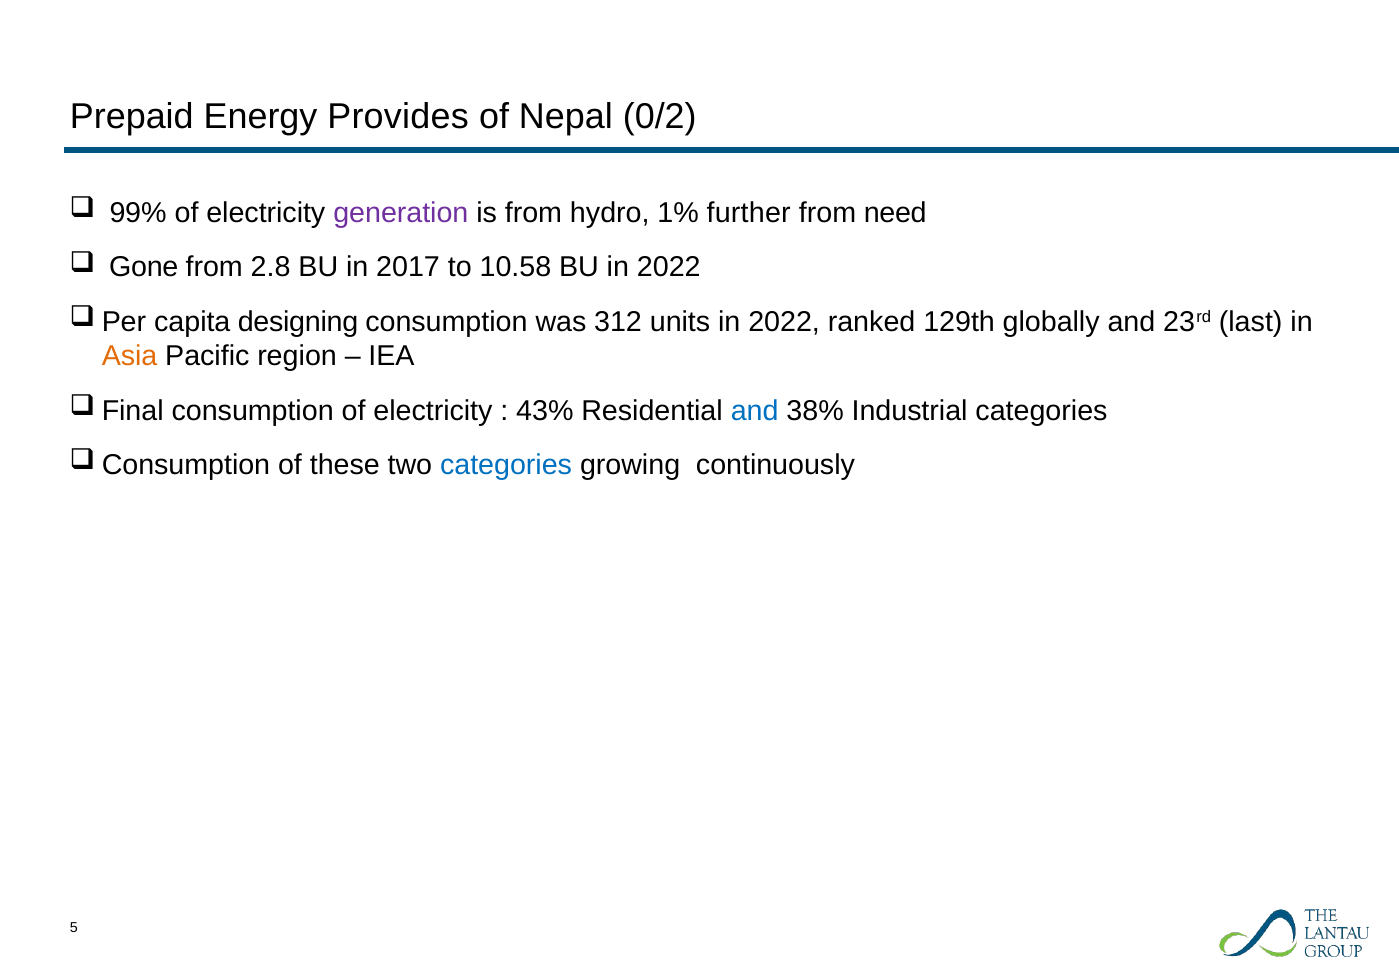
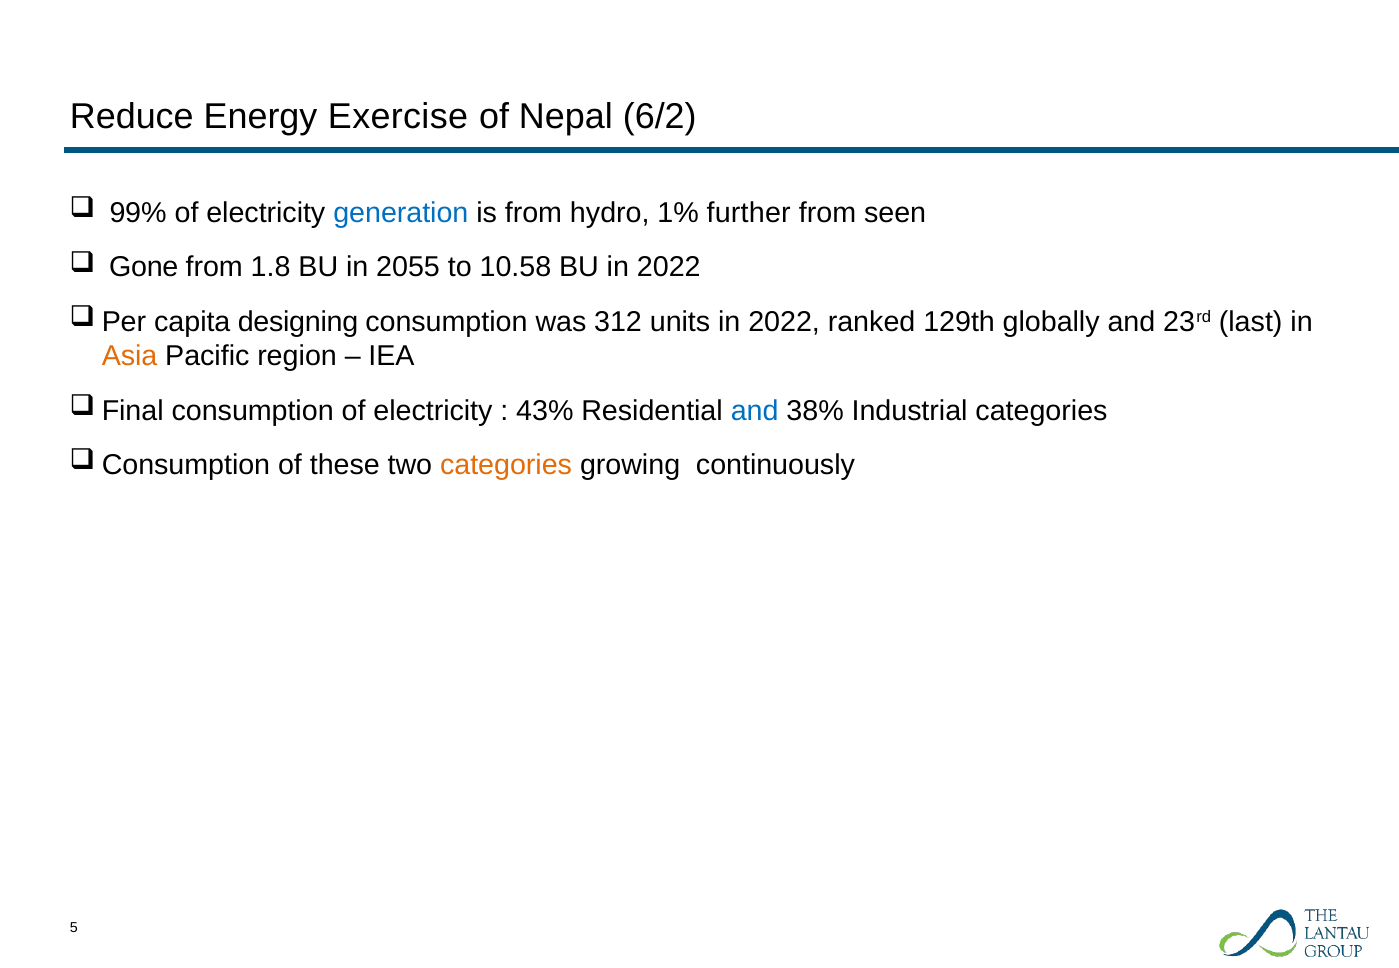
Prepaid: Prepaid -> Reduce (132, 117)
Provides: Provides -> Exercise (398, 117)
0/2: 0/2 -> 6/2 (660, 117)
generation colour: purple -> blue (401, 213)
need: need -> seen (895, 213)
2.8: 2.8 -> 1.8 (271, 267)
2017: 2017 -> 2055 (408, 267)
categories colour: blue -> orange (506, 465)
